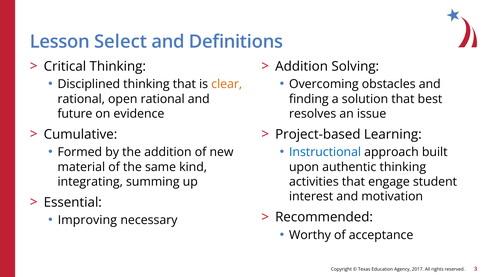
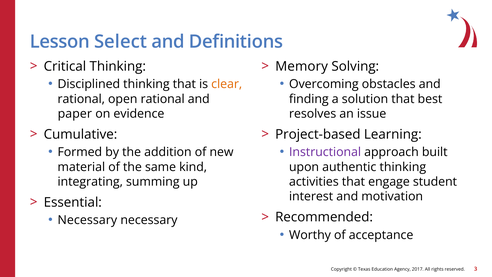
Addition: Addition -> Memory (302, 66)
future: future -> paper (75, 114)
Instructional colour: blue -> purple (325, 152)
Improving: Improving -> Necessary (87, 220)
